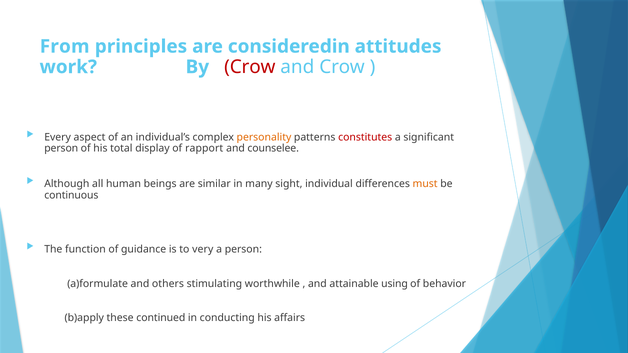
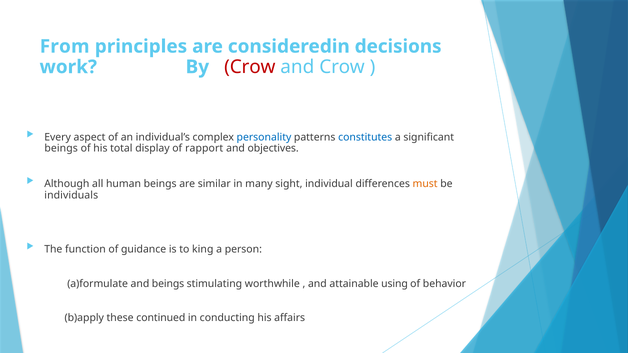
attitudes: attitudes -> decisions (398, 46)
personality colour: orange -> blue (264, 137)
constitutes colour: red -> blue (365, 137)
person: person -> beings (61, 149)
counselee: counselee -> objectives (273, 149)
continuous: continuous -> individuals (71, 195)
very: very -> king (203, 249)
and others: others -> beings (168, 284)
